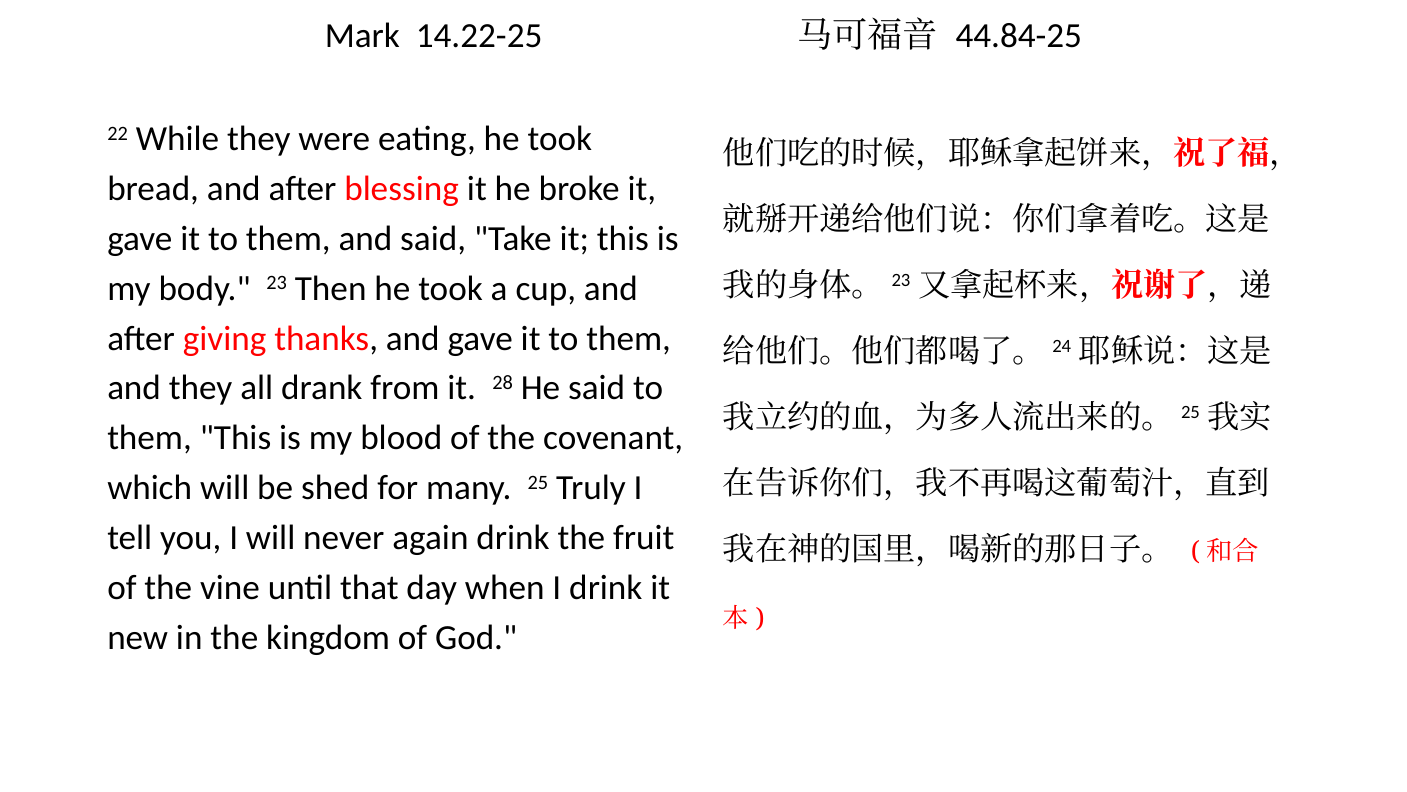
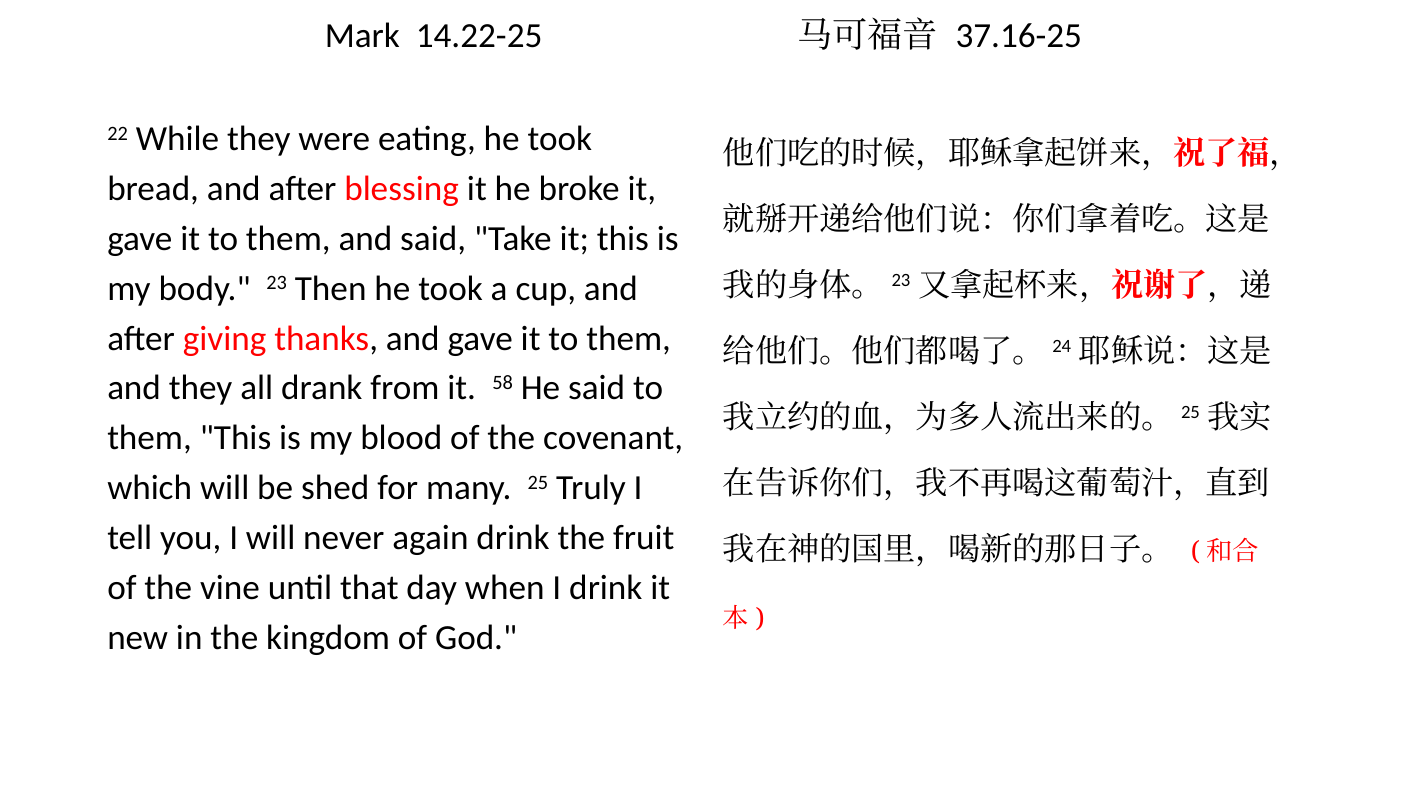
44.84-25: 44.84-25 -> 37.16-25 (1019, 36)
28: 28 -> 58 (503, 382)
